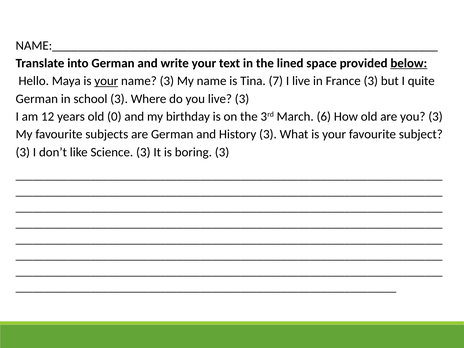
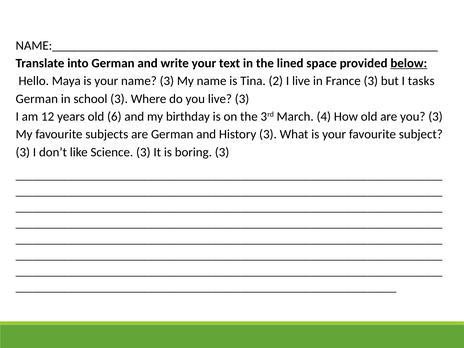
your underline: present -> none (106, 81)
7: 7 -> 2 (276, 81)
quite: quite -> tasks (421, 81)
0: 0 -> 6 (114, 117)
6: 6 -> 4 (324, 117)
